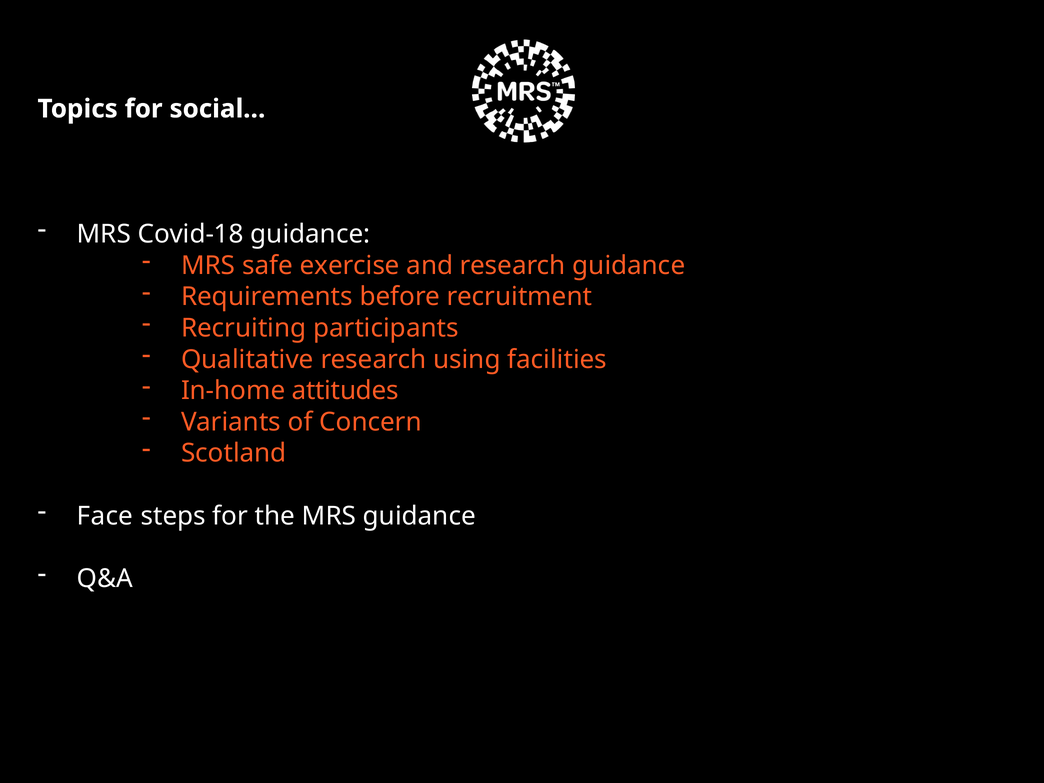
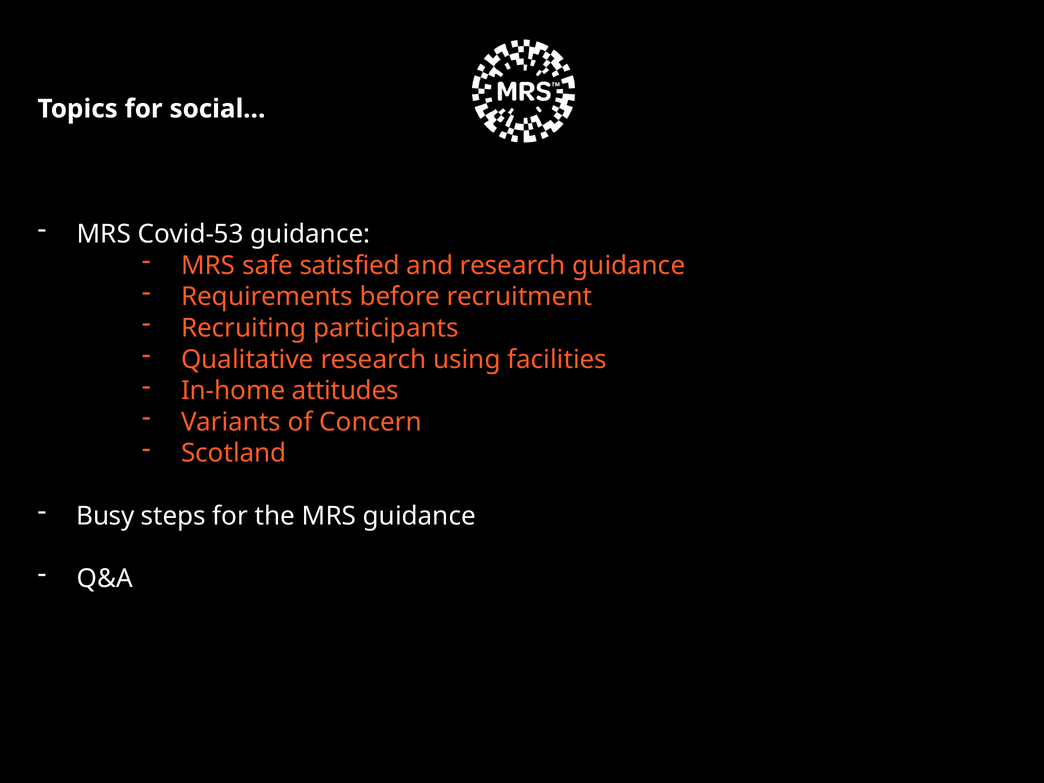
Covid-18: Covid-18 -> Covid-53 (191, 234)
exercise: exercise -> satisfied (350, 265)
Face: Face -> Busy (105, 516)
